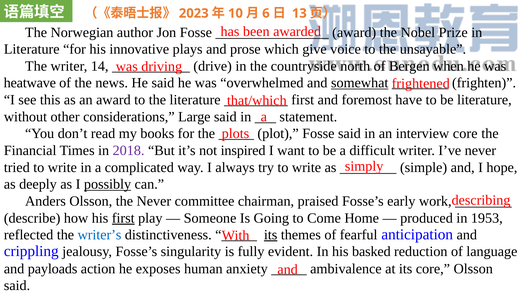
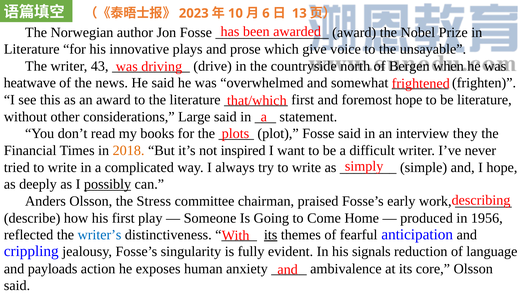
14: 14 -> 43 (100, 66)
somewhat underline: present -> none (360, 83)
foremost have: have -> hope (409, 100)
interview core: core -> they (465, 133)
2018 colour: purple -> orange (129, 150)
the Never: Never -> Stress (154, 201)
first underline: present -> none (123, 218)
1953: 1953 -> 1956 (487, 218)
basked: basked -> signals (371, 251)
